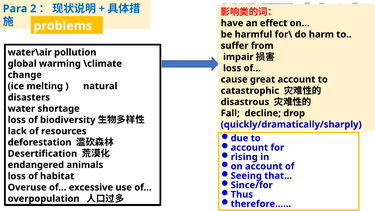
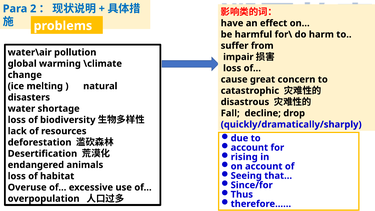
great account: account -> concern (296, 79)
